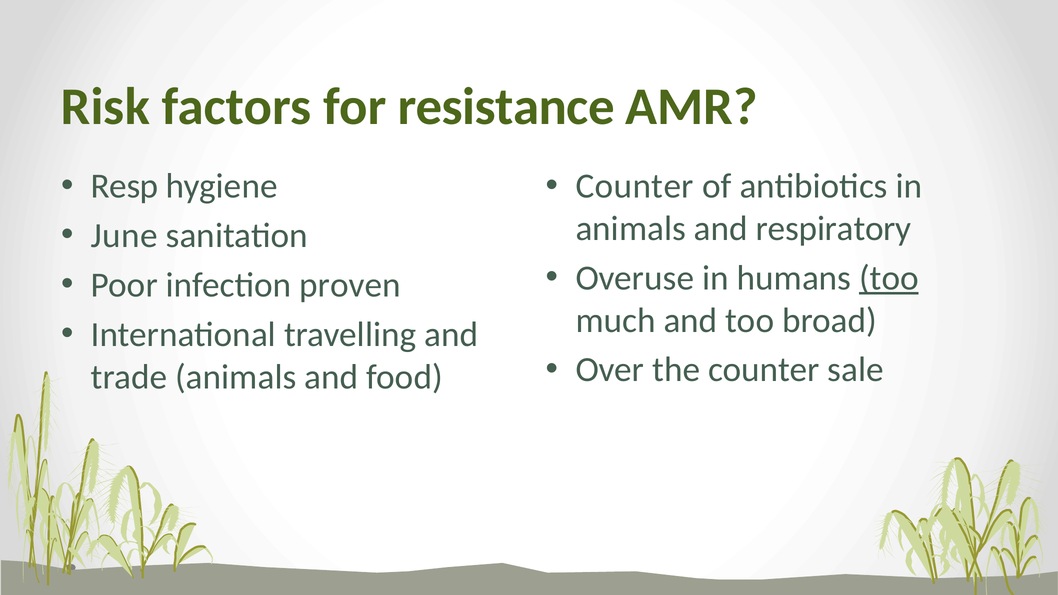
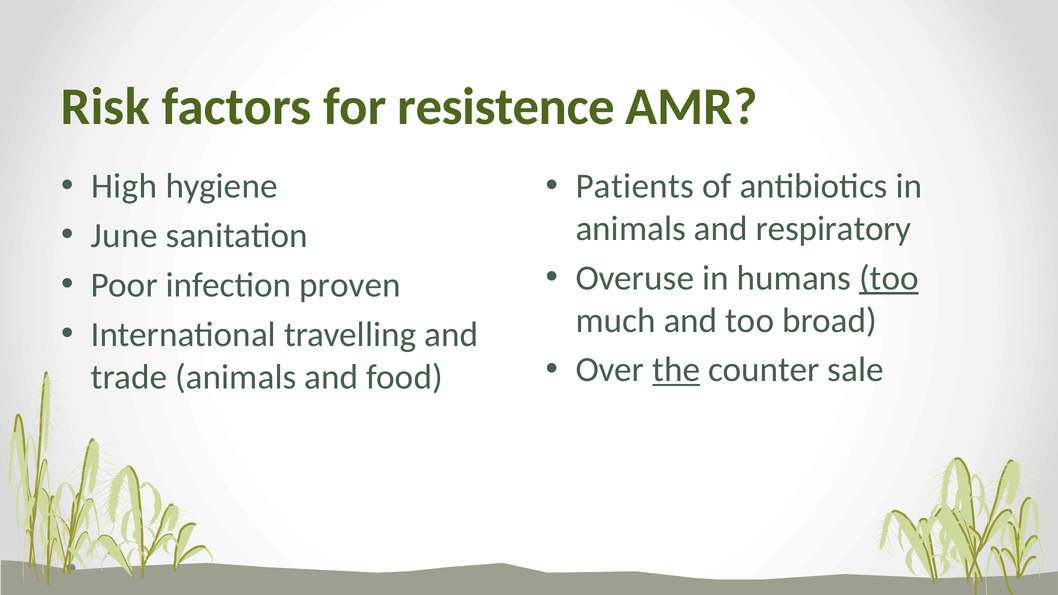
resistance: resistance -> resistence (506, 107)
Resp: Resp -> High (124, 186)
Counter: Counter -> Patients (635, 186)
the underline: none -> present (676, 370)
